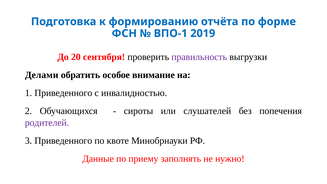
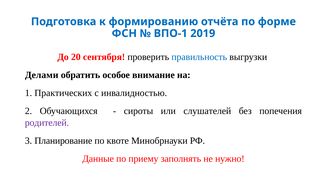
правильность colour: purple -> blue (199, 57)
1 Приведенного: Приведенного -> Практических (63, 93)
3 Приведенного: Приведенного -> Планирование (63, 141)
